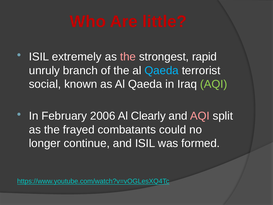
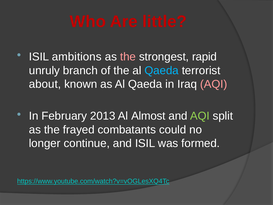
extremely: extremely -> ambitions (77, 57)
social: social -> about (45, 84)
AQI colour: light green -> pink (214, 84)
2006: 2006 -> 2013 (103, 116)
Clearly: Clearly -> Almost (148, 116)
AQI colour: pink -> light green (200, 116)
